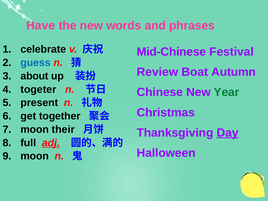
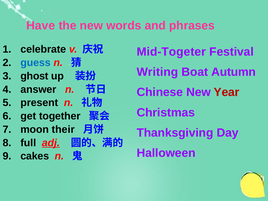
Mid-Chinese: Mid-Chinese -> Mid-Togeter (171, 52)
Review: Review -> Writing (157, 72)
about: about -> ghost (34, 76)
togeter: togeter -> answer (38, 89)
Year colour: green -> red (227, 92)
Day underline: present -> none (228, 133)
moon: moon -> cakes (35, 156)
